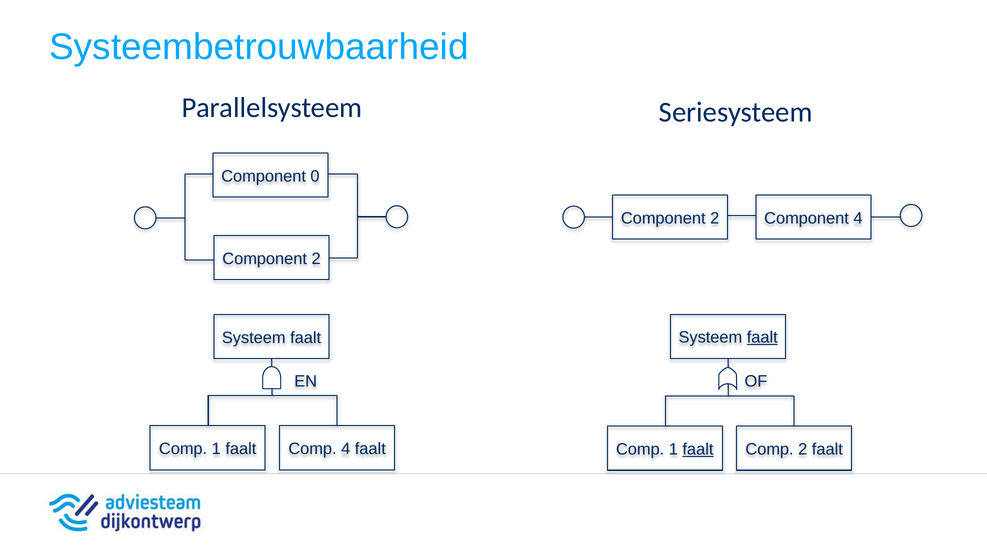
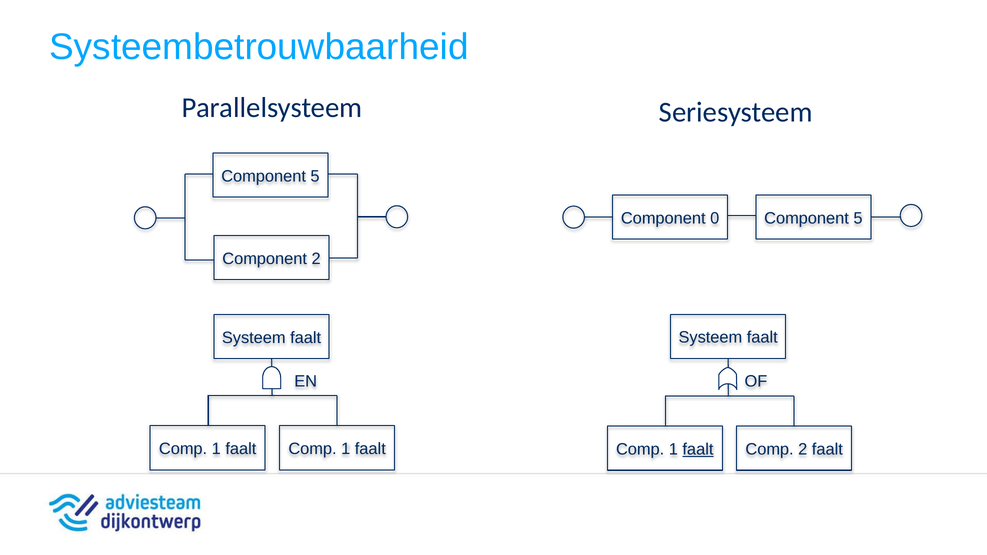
0: 0 -> 5 (315, 176)
2: 2 -> 0 (715, 218)
4: 4 -> 5 (858, 218)
faalt underline: present -> none (762, 338)
1 faalt Comp 4: 4 -> 1 (346, 449)
